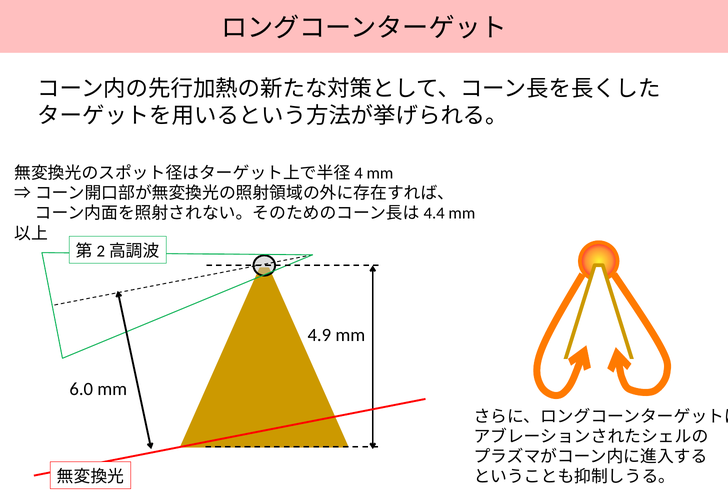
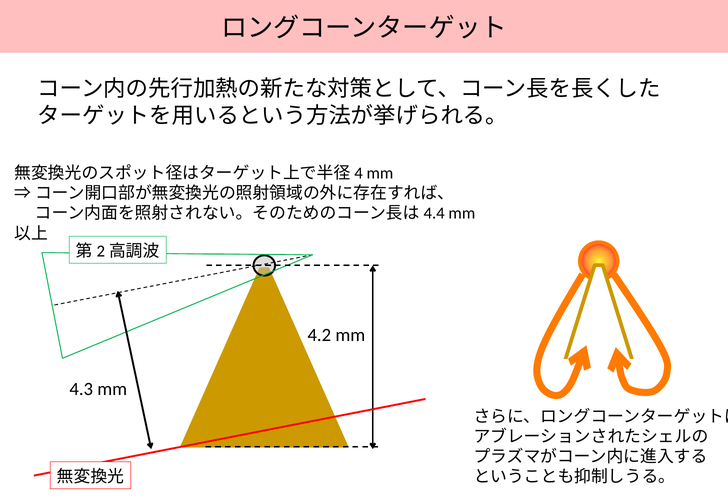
4.9: 4.9 -> 4.2 (319, 335)
6.0: 6.0 -> 4.3 (81, 389)
